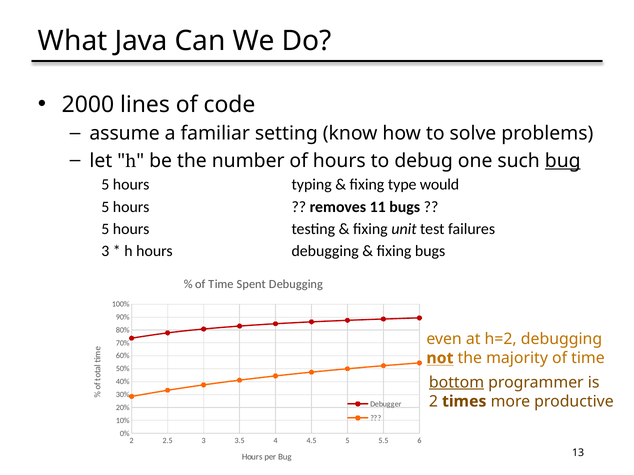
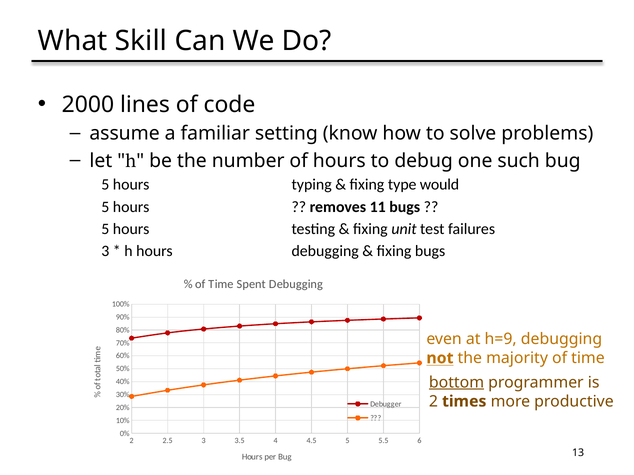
Java: Java -> Skill (141, 41)
bug underline: present -> none (563, 161)
h=2: h=2 -> h=9 (501, 339)
